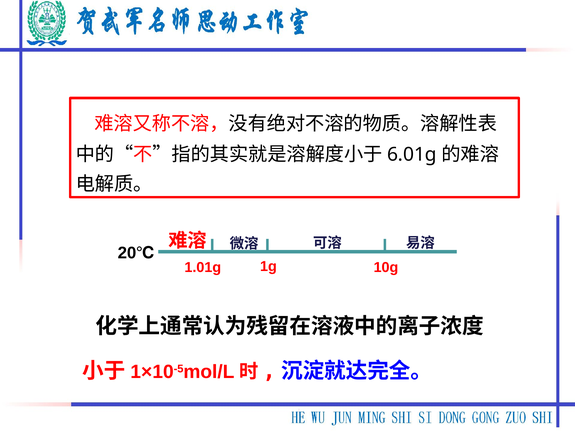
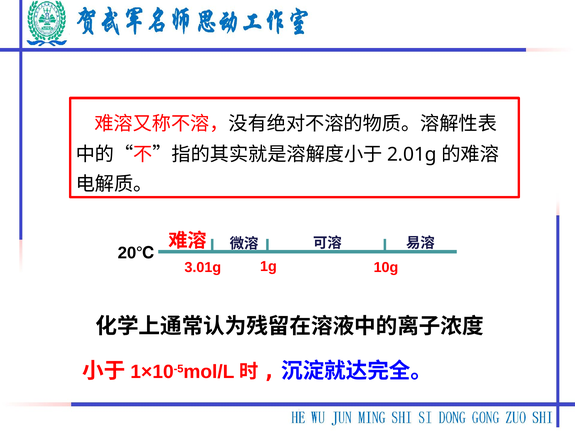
6.01g: 6.01g -> 2.01g (412, 154)
1.01g: 1.01g -> 3.01g (203, 267)
